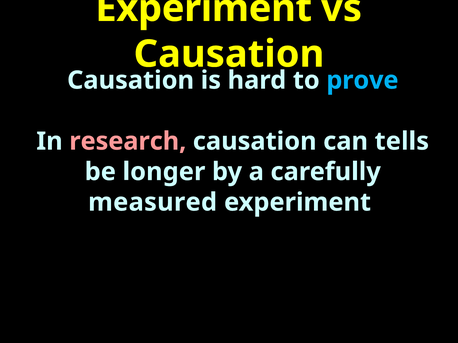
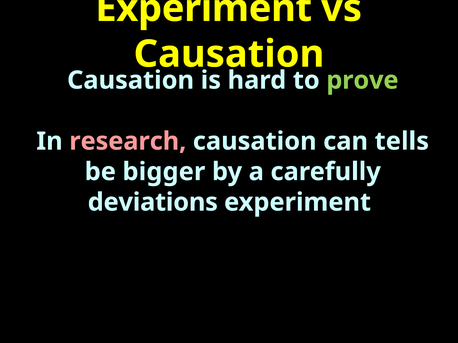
prove colour: light blue -> light green (362, 80)
longer: longer -> bigger (164, 172)
measured: measured -> deviations (153, 203)
